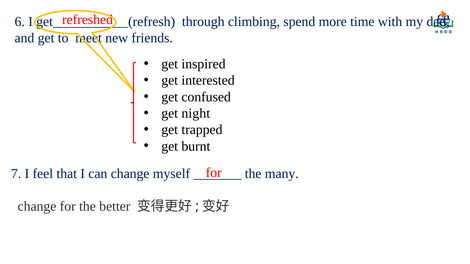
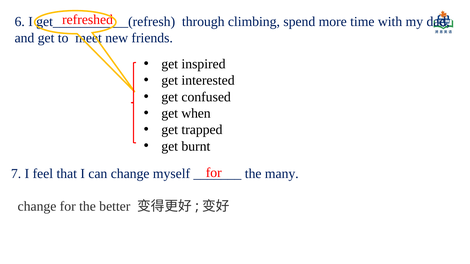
night: night -> when (196, 114)
